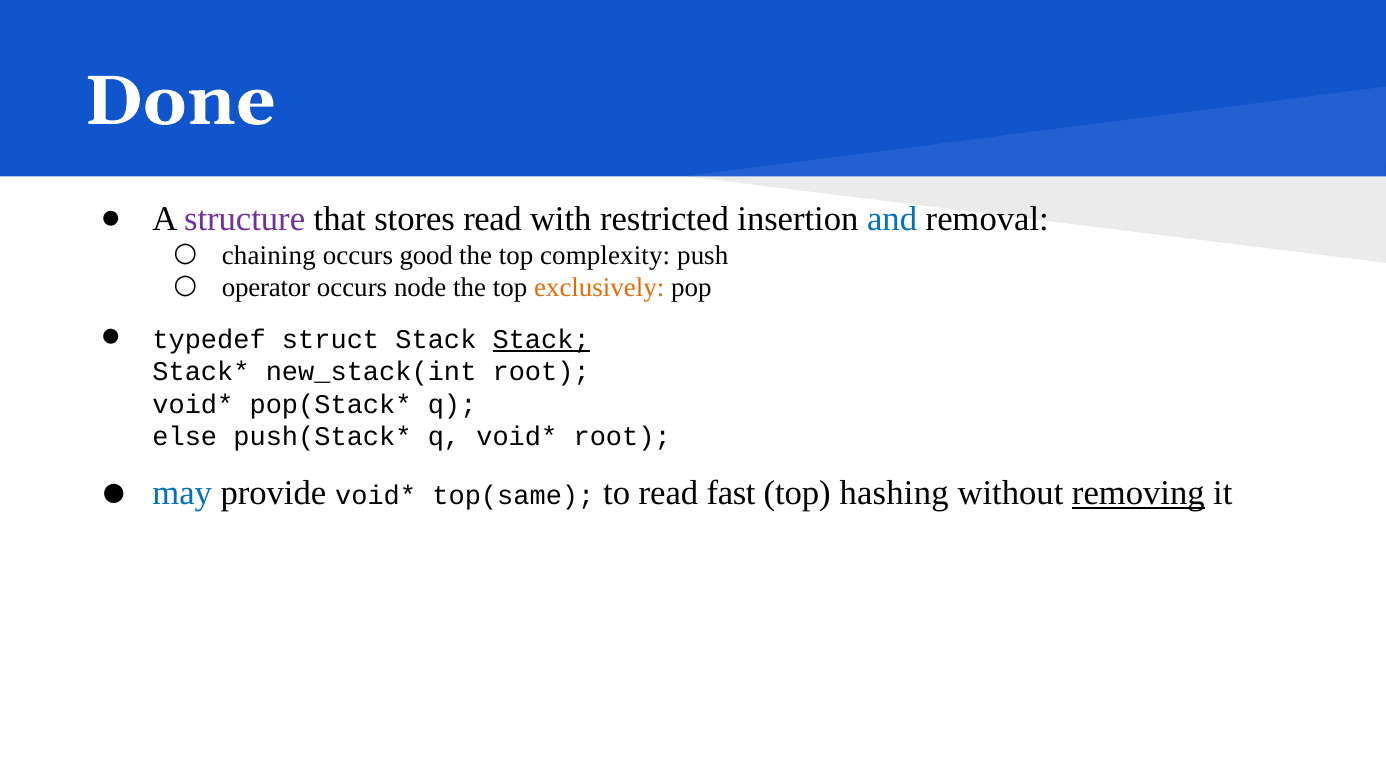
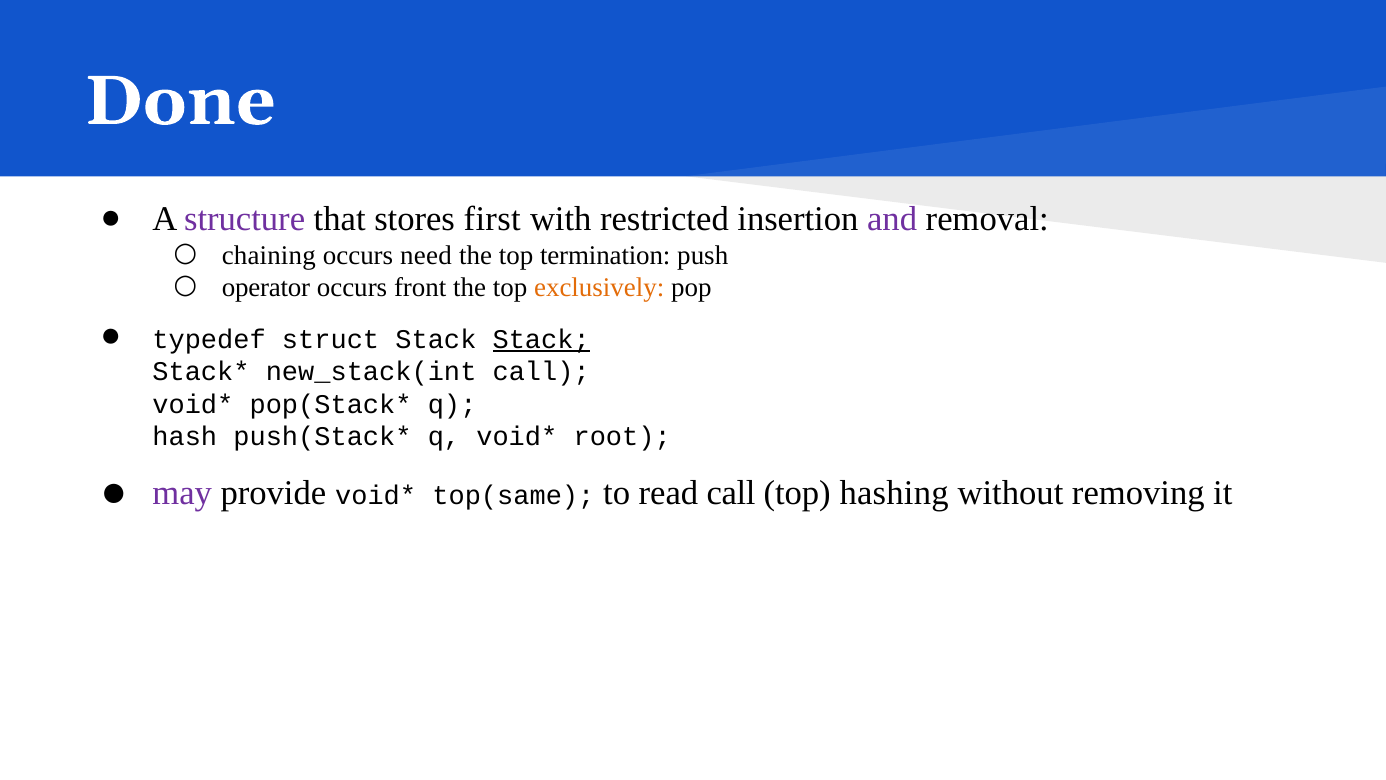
stores read: read -> first (492, 219)
and colour: blue -> purple (892, 219)
good: good -> need (426, 255)
complexity: complexity -> termination (605, 255)
node: node -> front (420, 288)
new_stack(int root: root -> call (541, 372)
else: else -> hash (185, 436)
may colour: blue -> purple (182, 493)
read fast: fast -> call (731, 493)
removing underline: present -> none (1138, 493)
